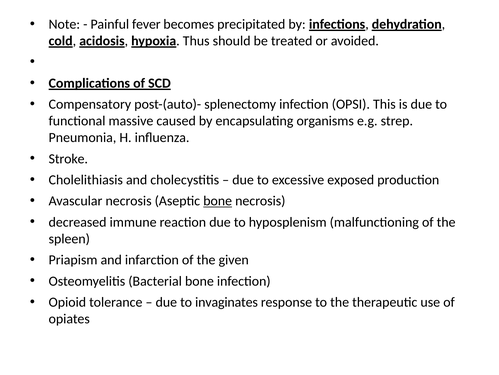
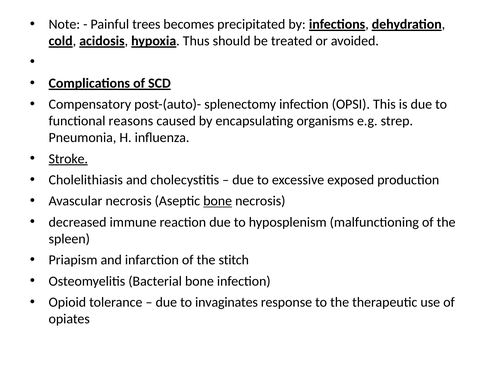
fever: fever -> trees (146, 24)
massive: massive -> reasons (131, 121)
Stroke underline: none -> present (68, 159)
given: given -> stitch (234, 259)
